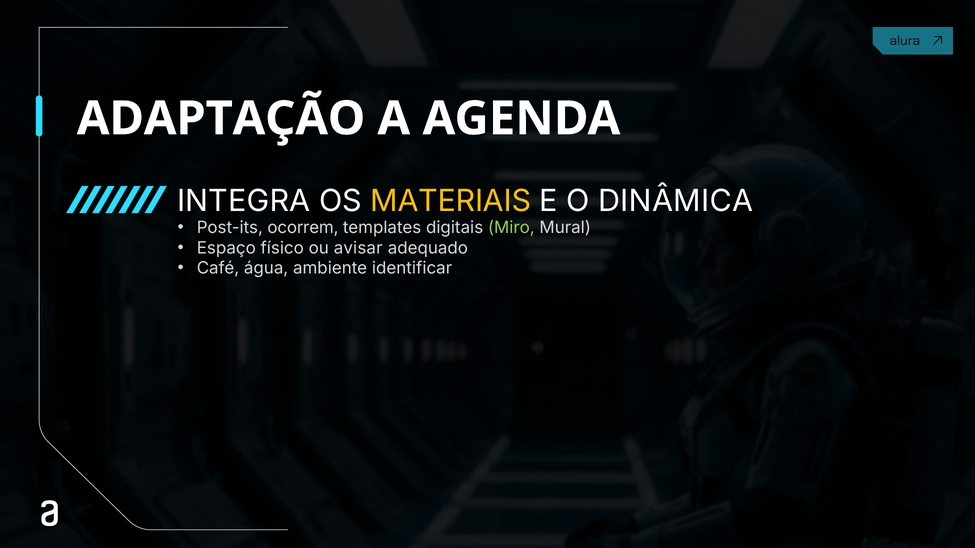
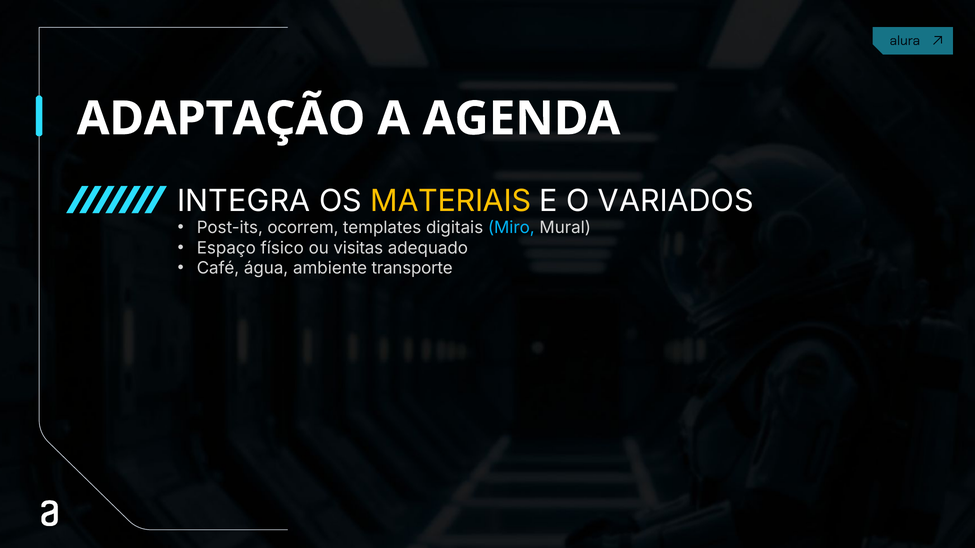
DINÂMICA: DINÂMICA -> VARIADOS (676, 202)
Miro colour: light green -> light blue (511, 228)
avisar: avisar -> visitas (358, 248)
identificar: identificar -> transporte (412, 268)
